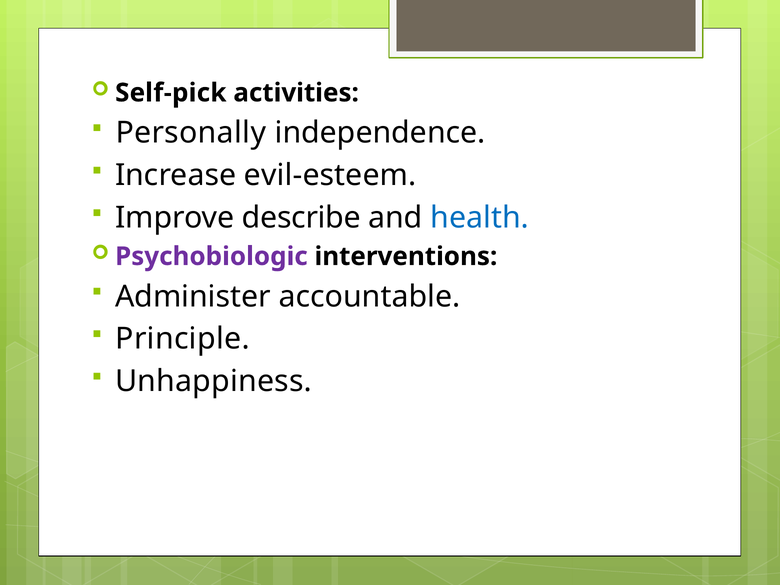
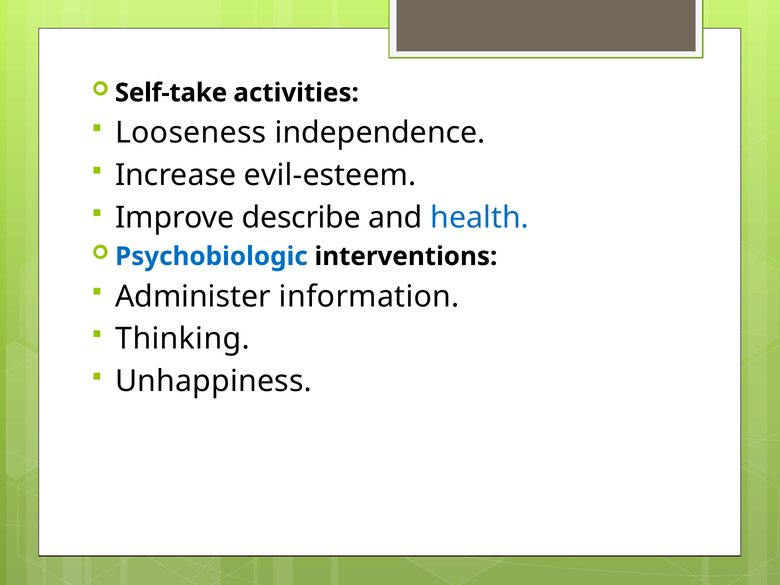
Self-pick: Self-pick -> Self-take (171, 93)
Personally: Personally -> Looseness (191, 133)
Psychobiologic colour: purple -> blue (211, 256)
accountable: accountable -> information (369, 297)
Principle: Principle -> Thinking (183, 339)
